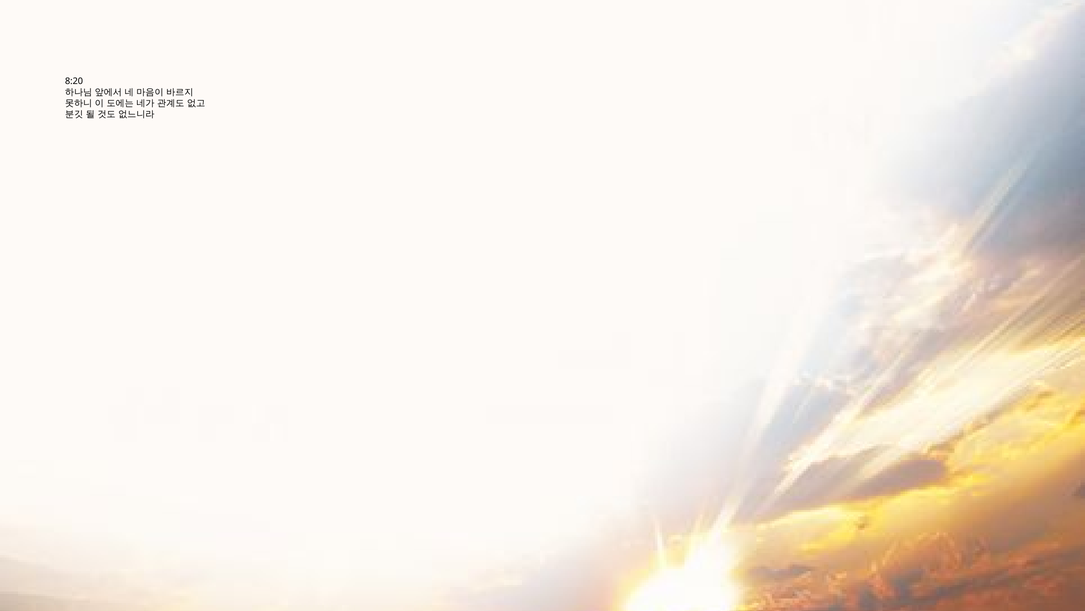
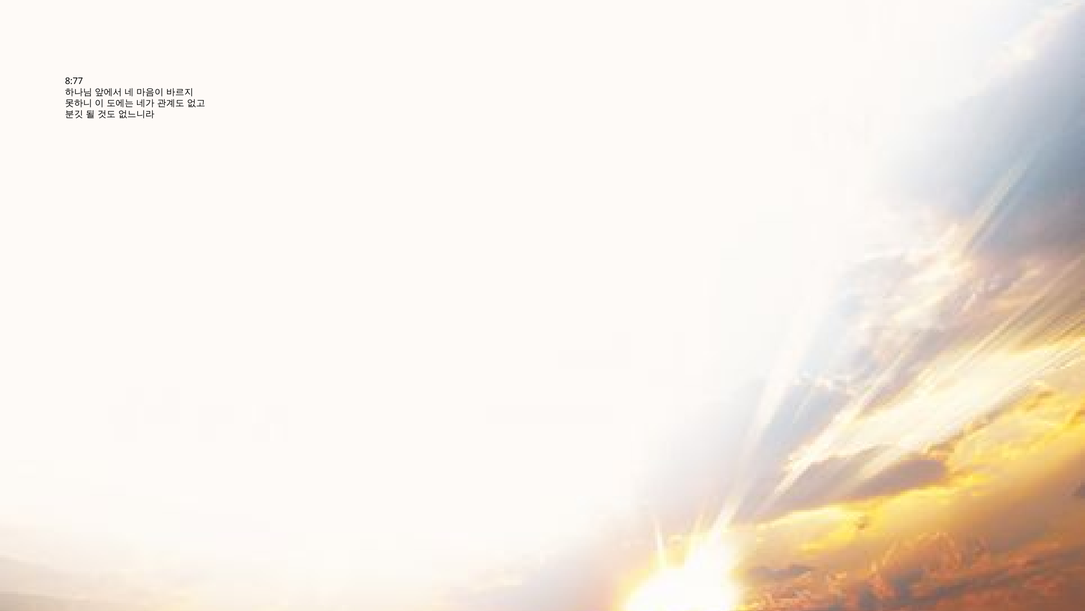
8:20: 8:20 -> 8:77 (74, 81)
